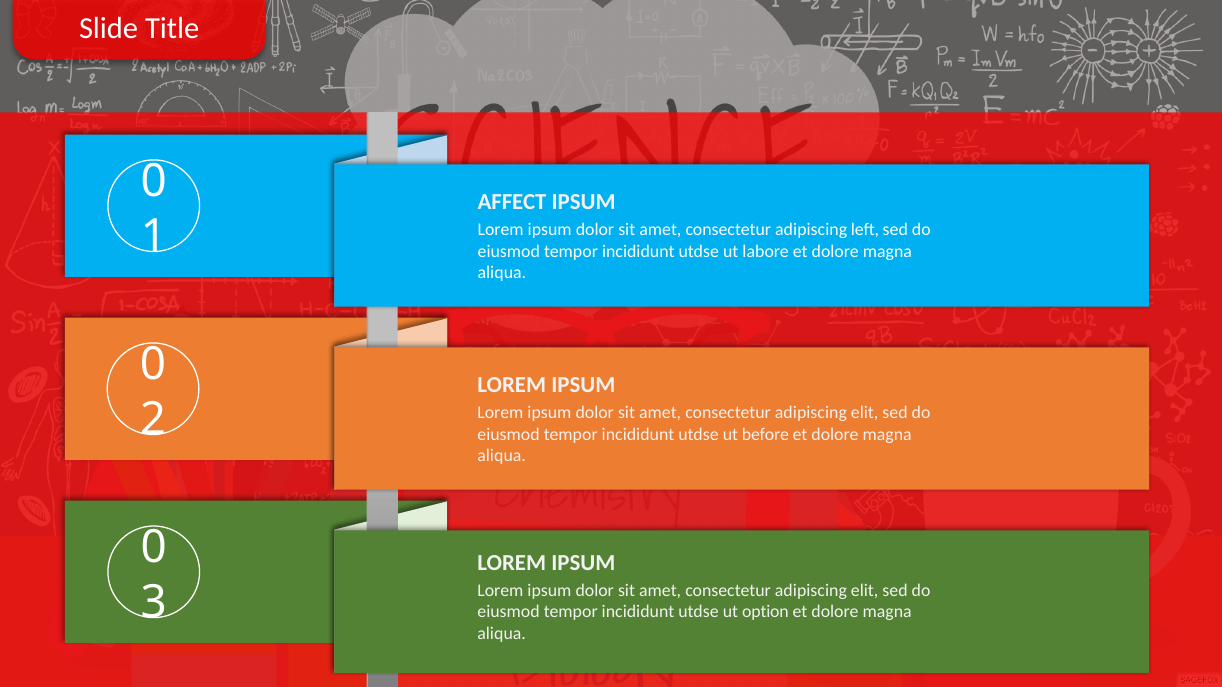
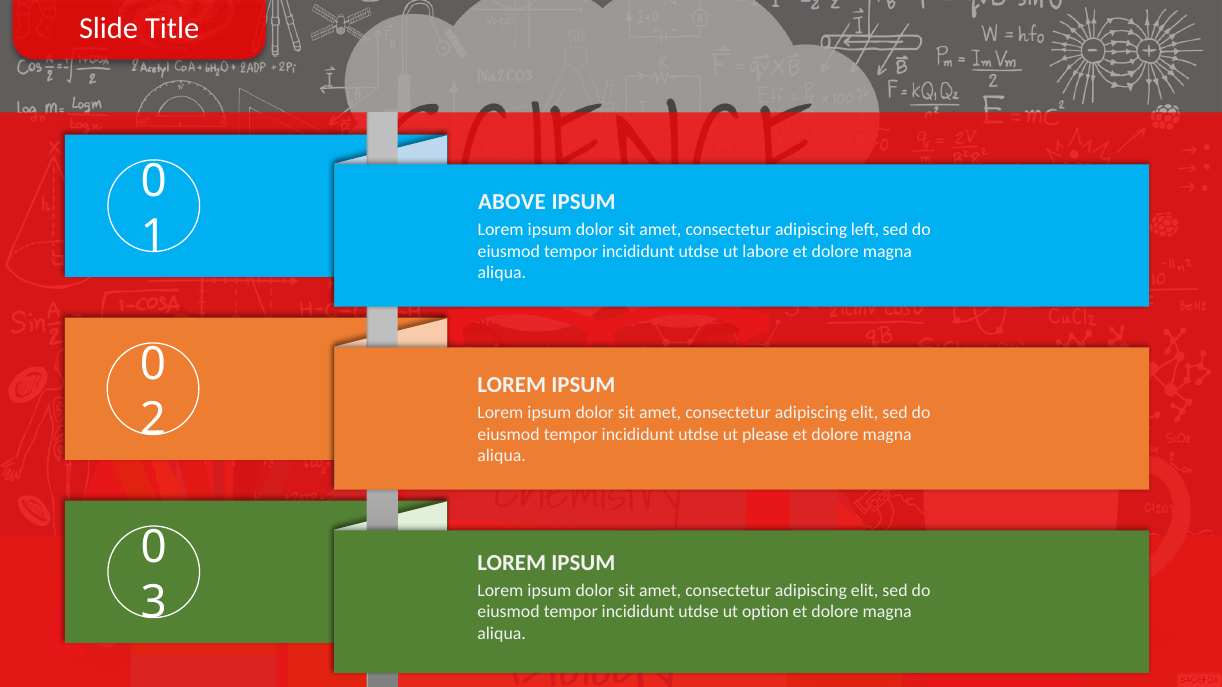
AFFECT: AFFECT -> ABOVE (512, 202)
before: before -> please (765, 435)
